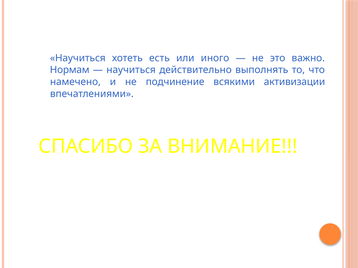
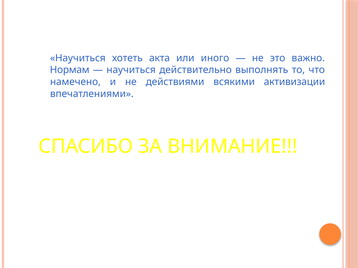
есть: есть -> акта (160, 58)
подчинение: подчинение -> действиями (175, 82)
